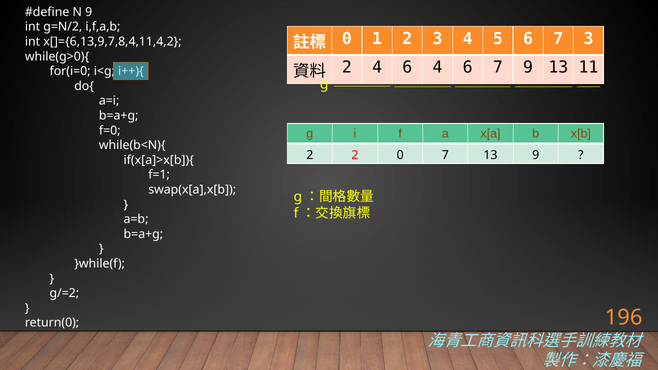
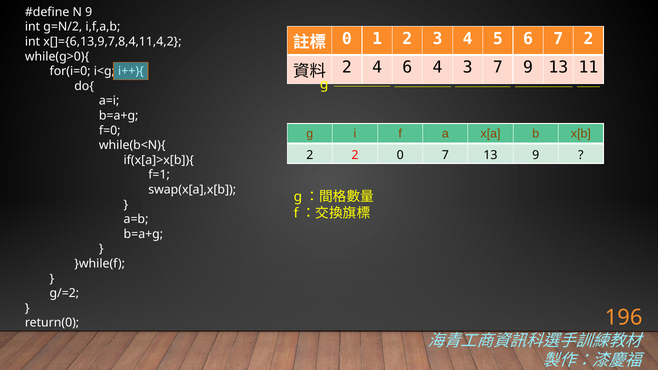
7 3: 3 -> 2 (588, 39)
6 4 6: 6 -> 3 (468, 67)
